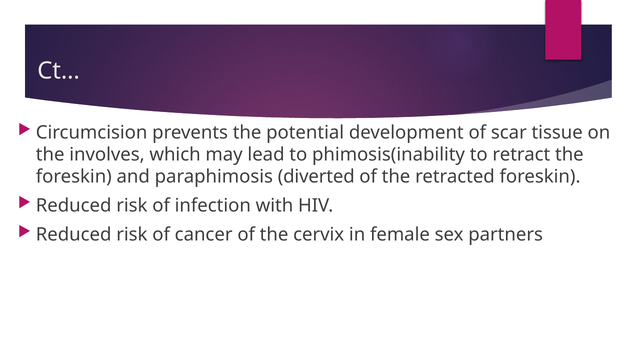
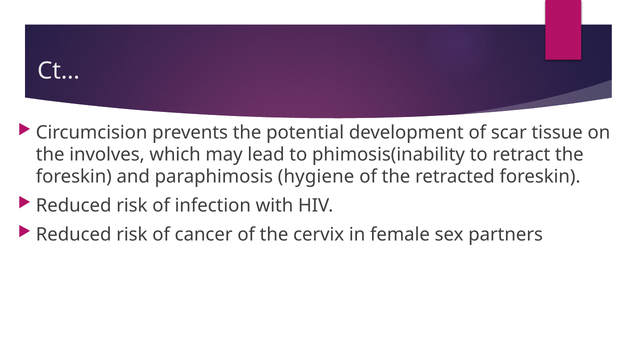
diverted: diverted -> hygiene (316, 177)
